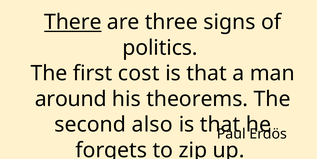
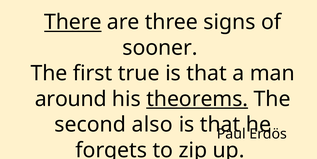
politics: politics -> sooner (160, 48)
cost: cost -> true (139, 73)
theorems underline: none -> present (197, 99)
